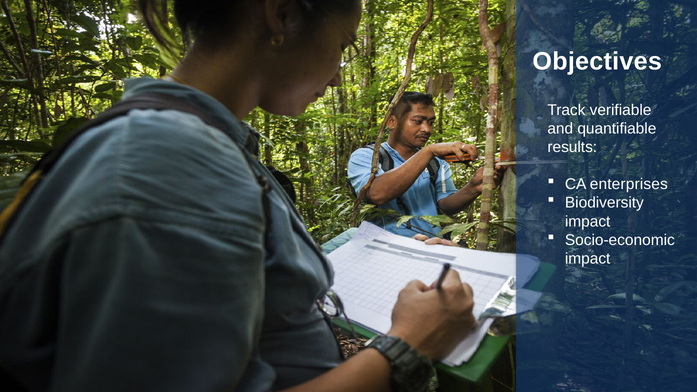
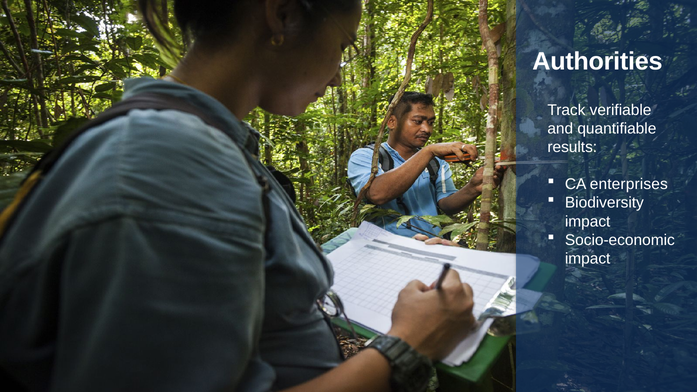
Objectives: Objectives -> Authorities (597, 61)
